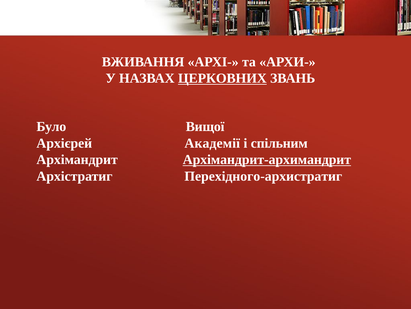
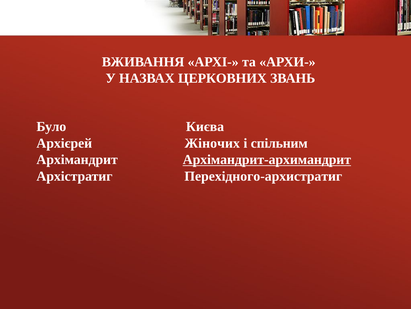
ЦЕРКОВНИХ underline: present -> none (222, 78)
Вищої: Вищої -> Києва (205, 126)
Академії: Академії -> Жіночих (212, 143)
